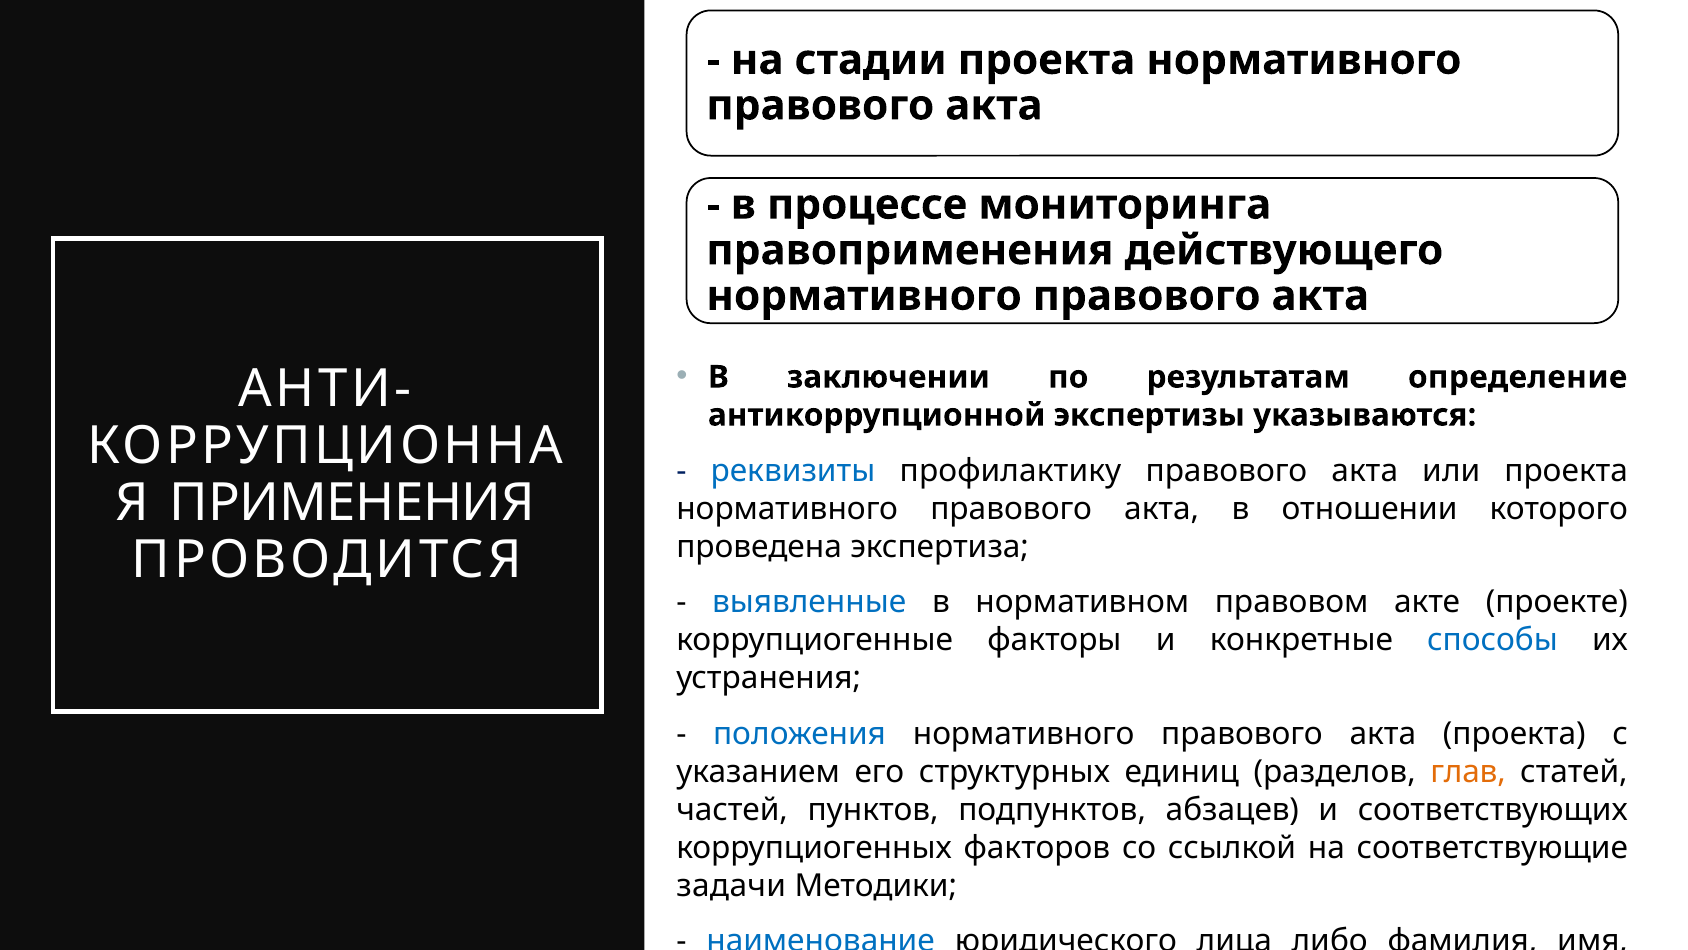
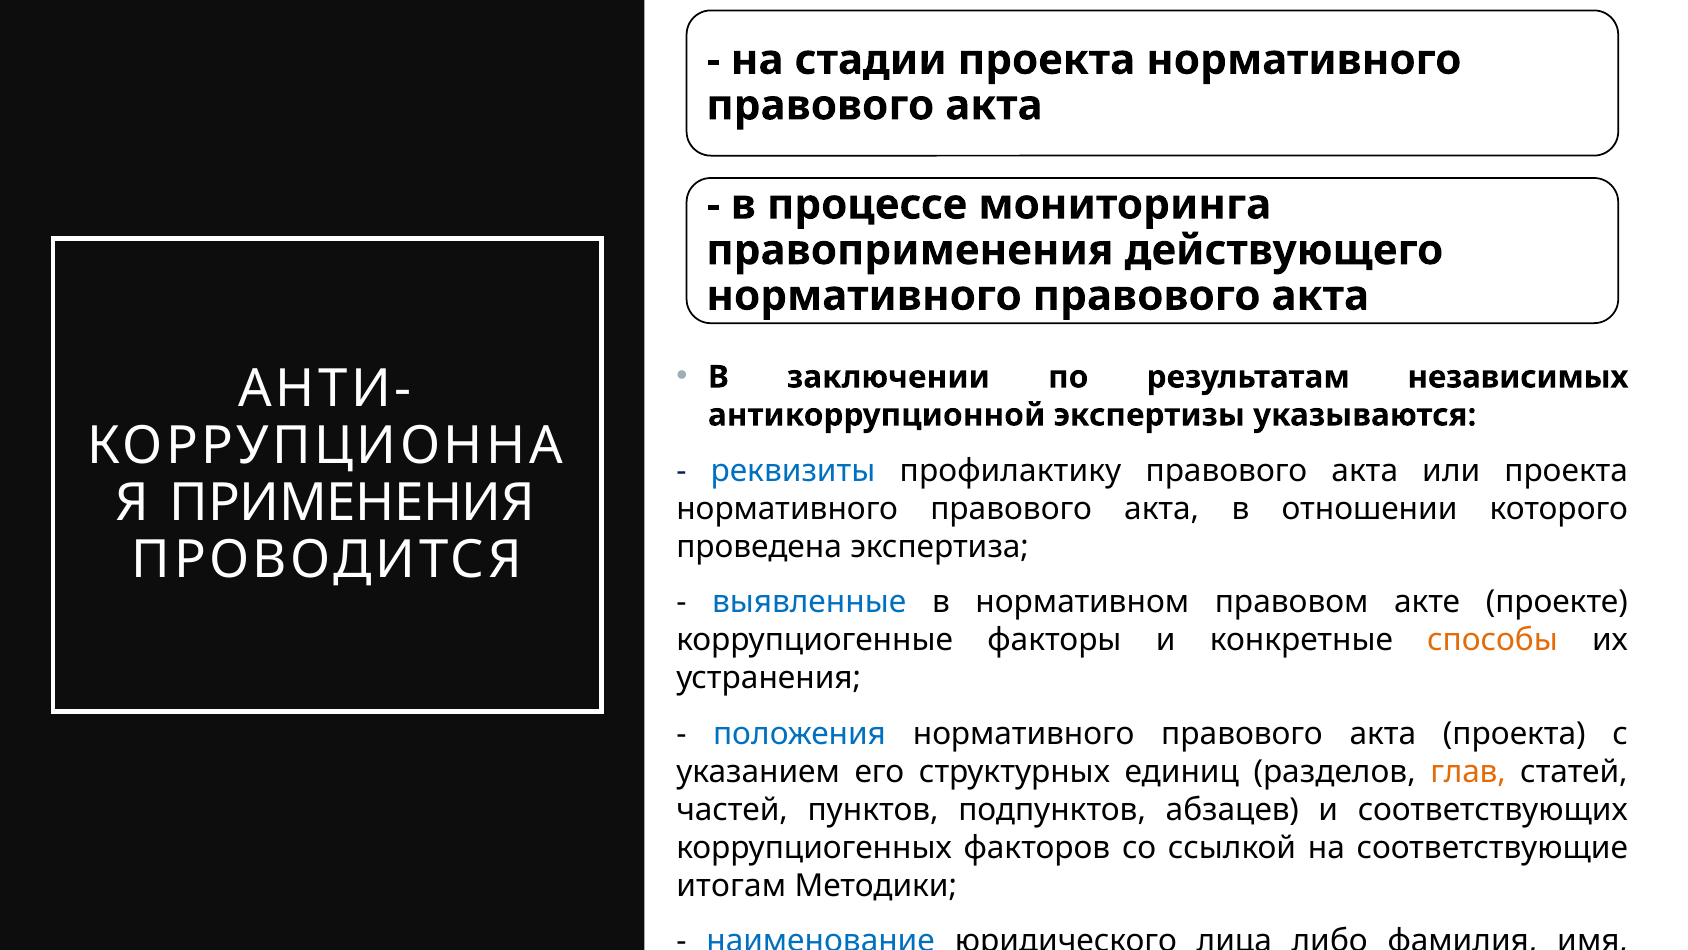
определение: определение -> независимых (1518, 377)
способы colour: blue -> orange (1492, 640)
задачи: задачи -> итогам (731, 885)
